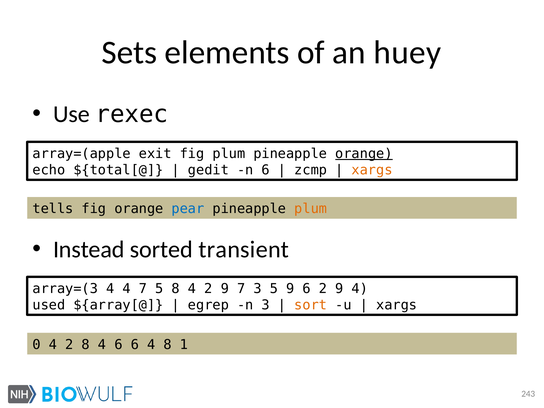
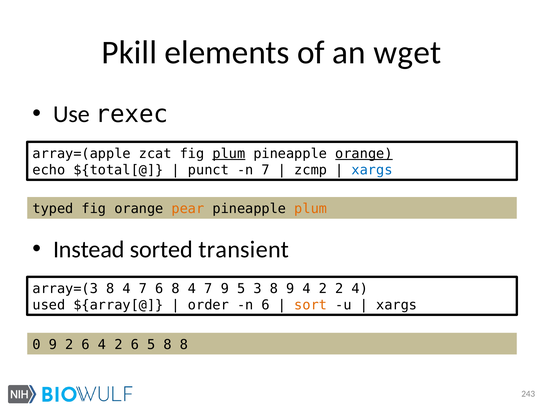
Sets: Sets -> Pkill (129, 53)
huey: huey -> wget (407, 53)
exit: exit -> zcat (155, 154)
plum underline: none -> present (229, 154)
gedit: gedit -> punct (208, 170)
n 6: 6 -> 7 (266, 170)
xargs colour: orange -> blue (372, 170)
tells: tells -> typed (53, 209)
pear colour: blue -> orange (188, 209)
array=(3 4: 4 -> 8 (110, 289)
7 5: 5 -> 6 (159, 289)
2: 2 -> 7 (208, 289)
9 7: 7 -> 5 (241, 289)
3 5: 5 -> 8 (274, 289)
9 6: 6 -> 4 (307, 289)
9: 9 -> 2 (339, 289)
egrep: egrep -> order (208, 305)
n 3: 3 -> 6 (266, 305)
0 4: 4 -> 9 (53, 345)
8: 8 -> 6 (86, 345)
6: 6 -> 2 (118, 345)
6 4: 4 -> 5 (151, 345)
8 1: 1 -> 8 (184, 345)
